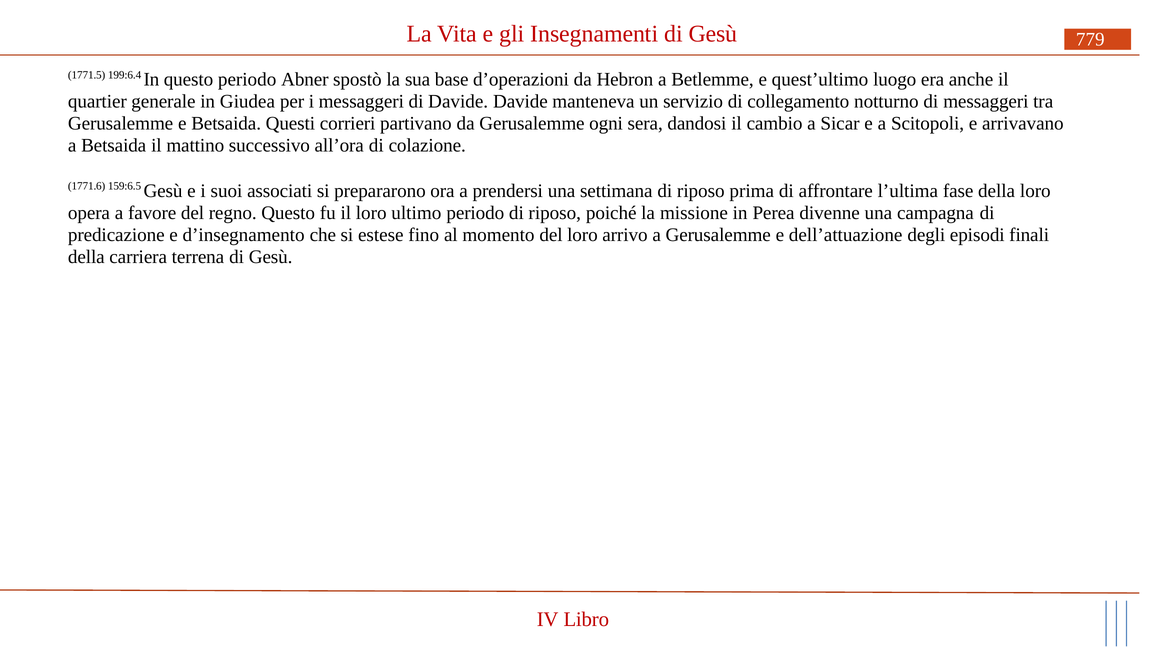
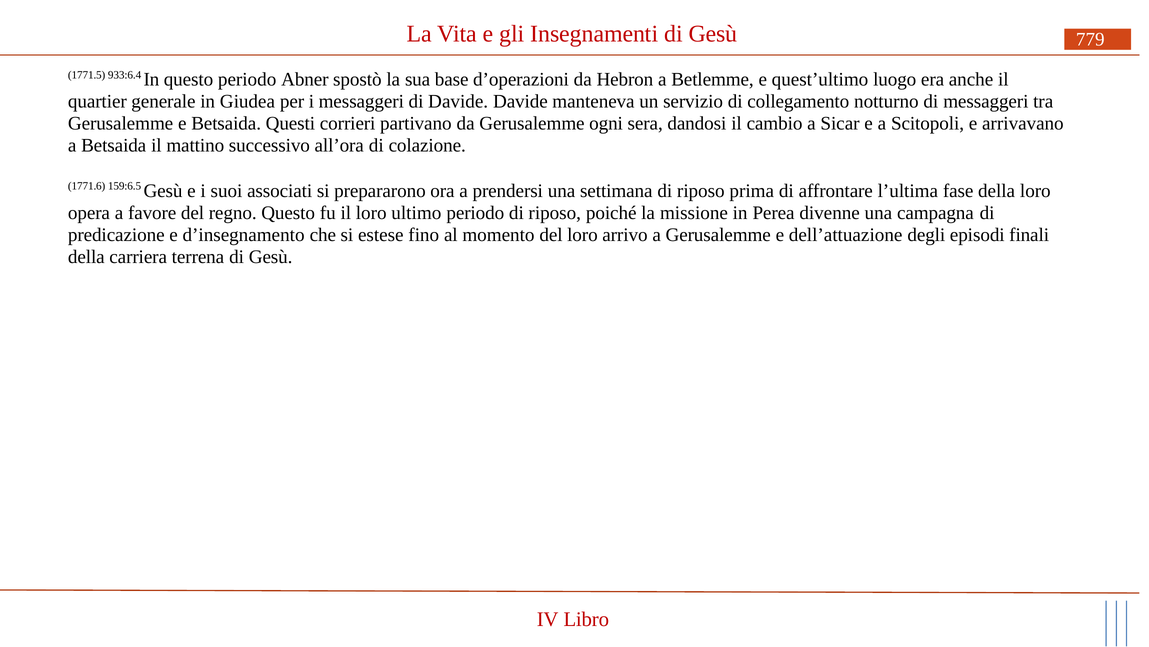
199:6.4: 199:6.4 -> 933:6.4 (125, 75)
